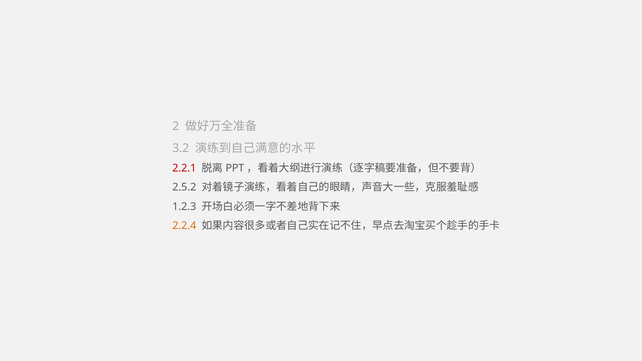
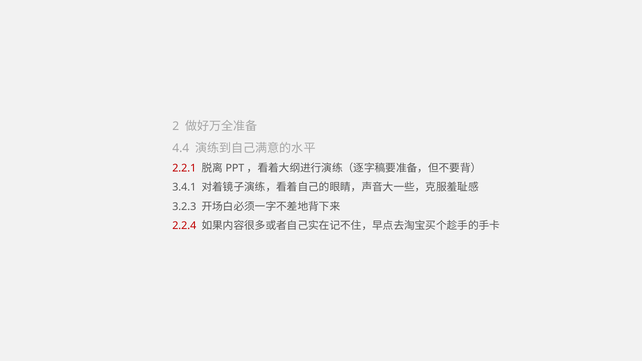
3.2: 3.2 -> 4.4 (181, 148)
2.5.2: 2.5.2 -> 3.4.1 (184, 187)
1.2.3: 1.2.3 -> 3.2.3 (184, 207)
2.2.4 colour: orange -> red (184, 226)
